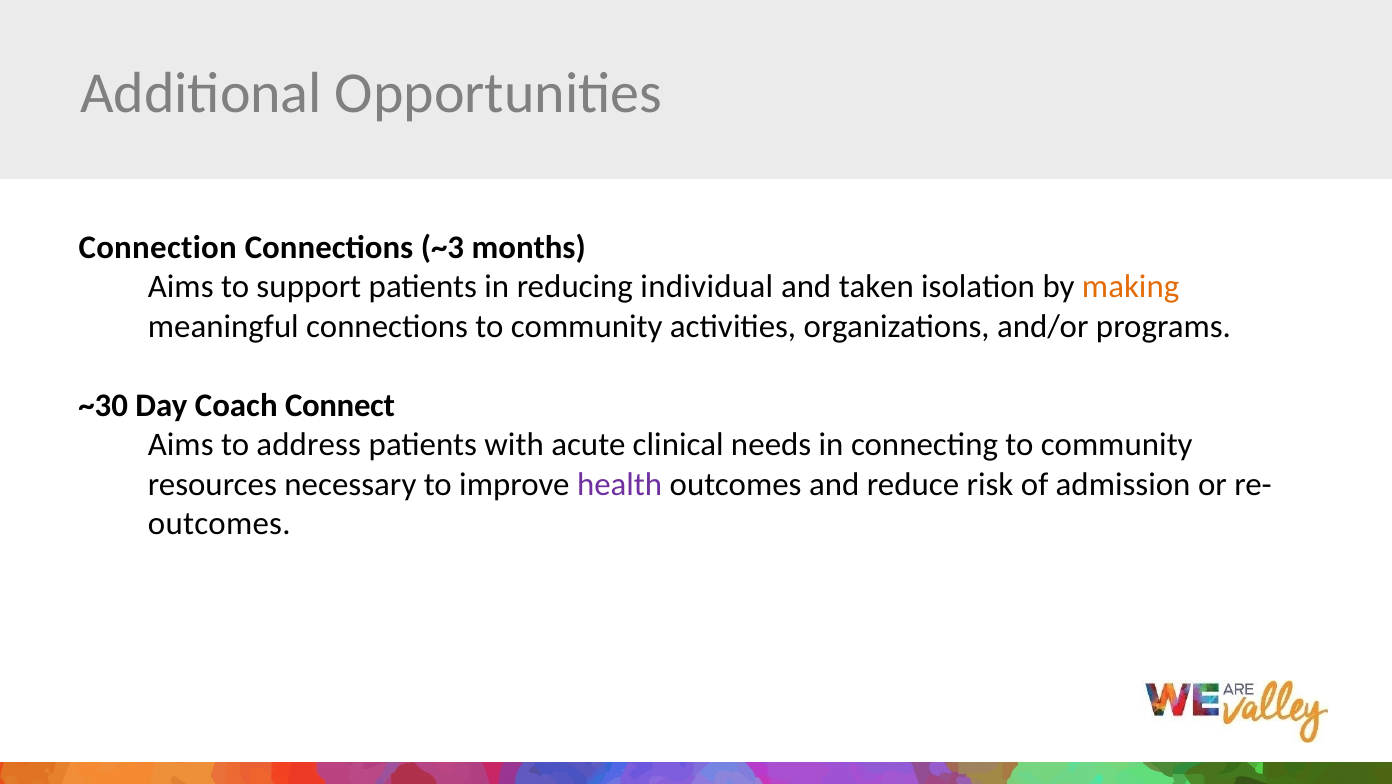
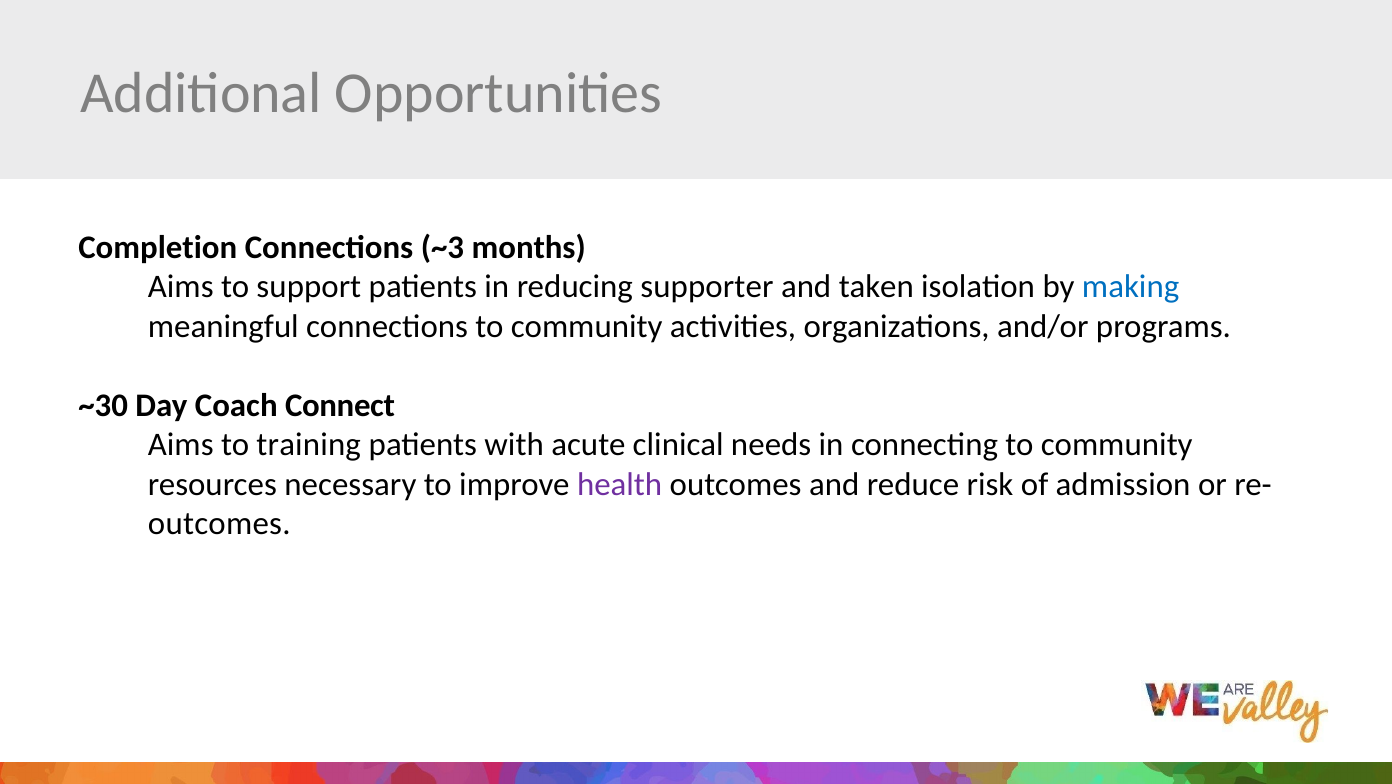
Connection: Connection -> Completion (158, 248)
individual: individual -> supporter (707, 287)
making colour: orange -> blue (1131, 287)
address: address -> training (309, 445)
